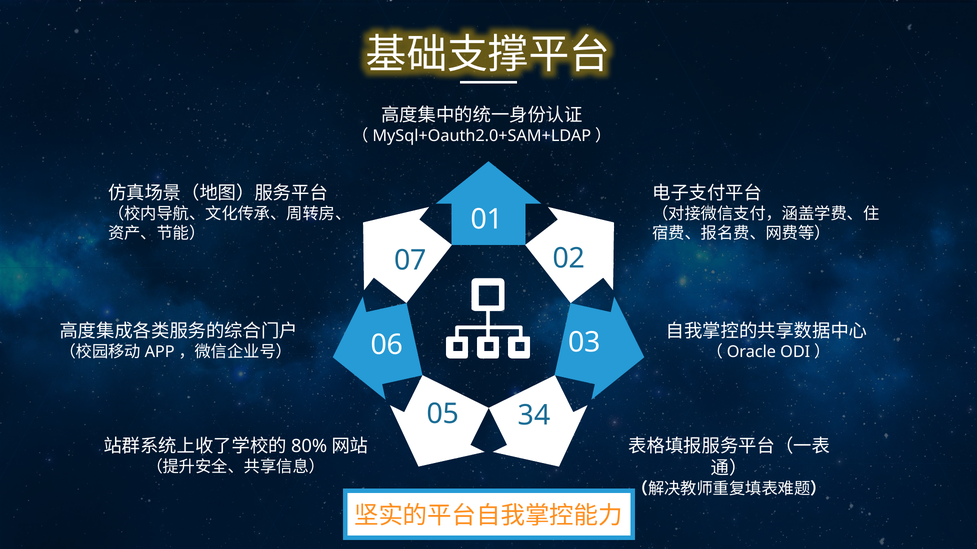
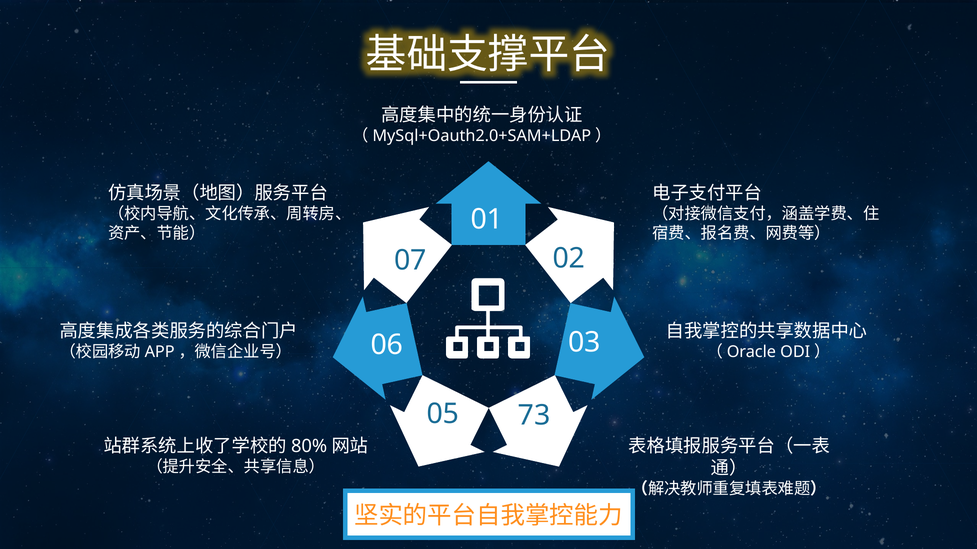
34: 34 -> 73 (534, 416)
